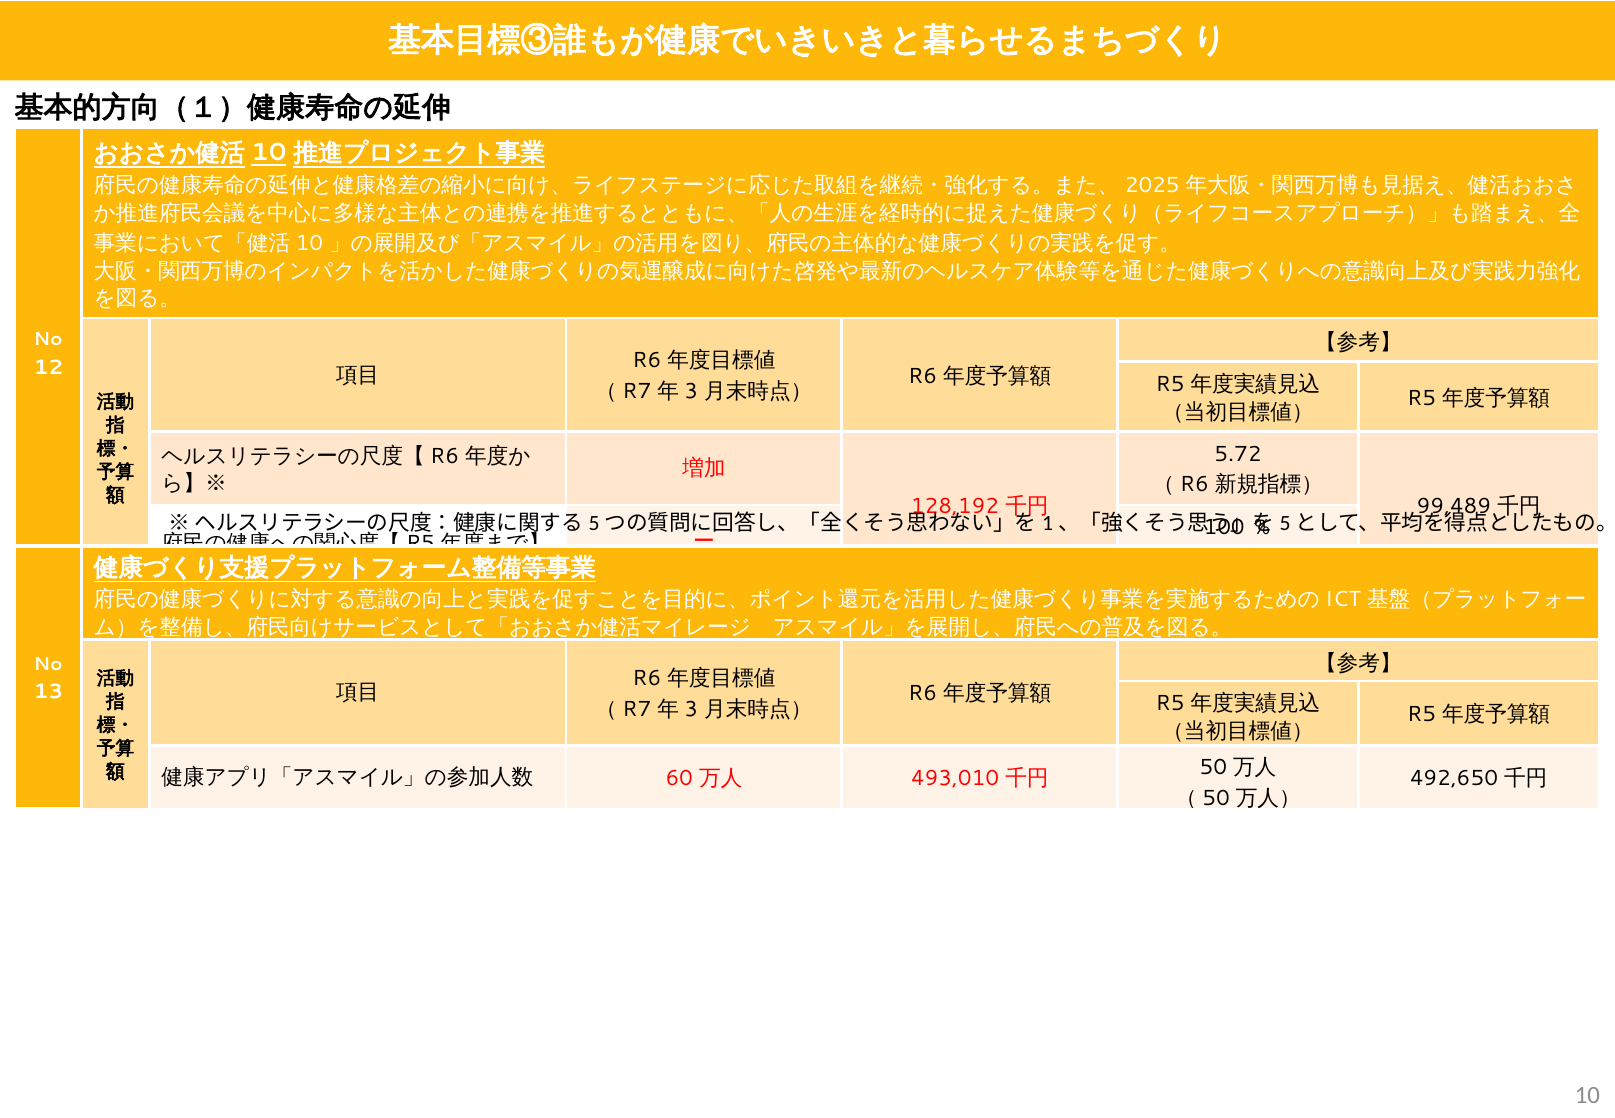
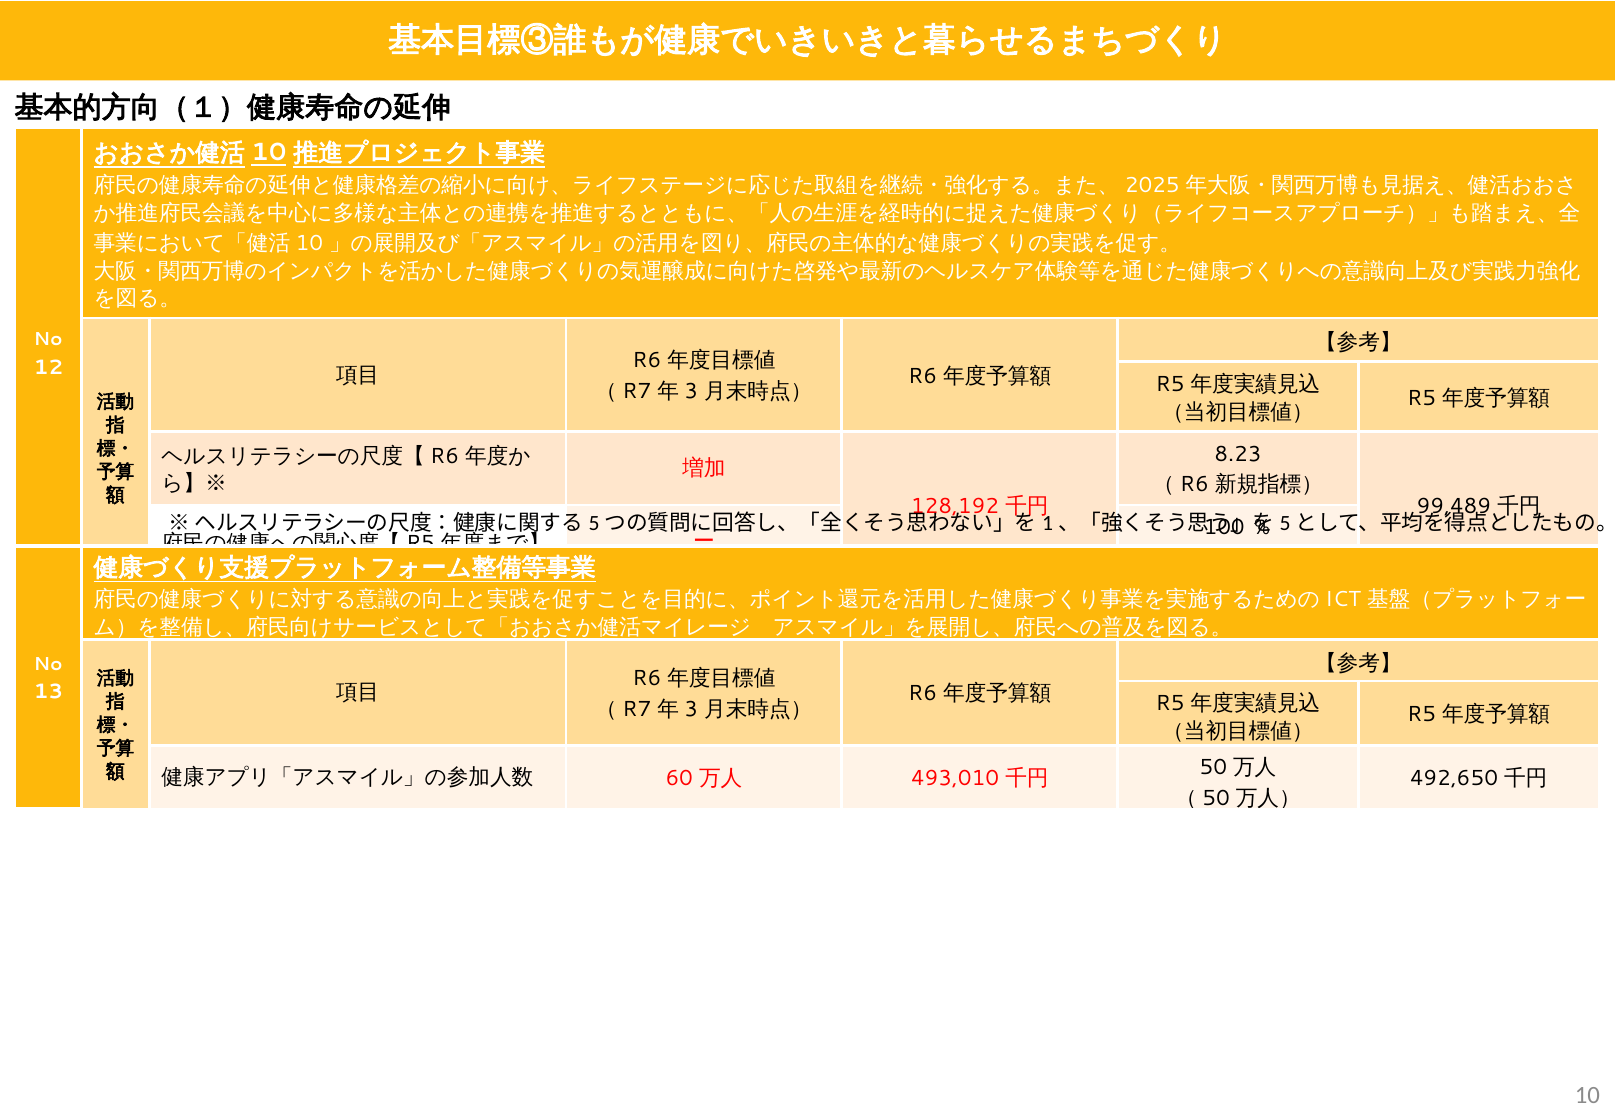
5.72: 5.72 -> 8.23 (1238, 454)
